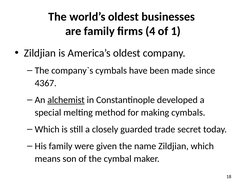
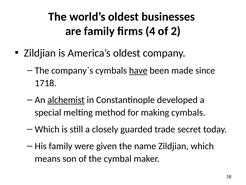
1: 1 -> 2 (176, 31)
have underline: none -> present (138, 70)
4367: 4367 -> 1718 (46, 83)
